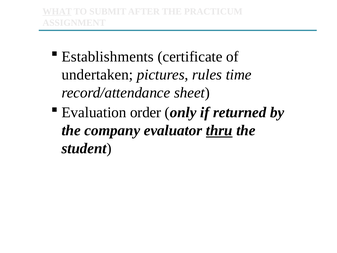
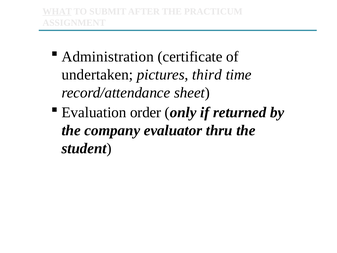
Establishments: Establishments -> Administration (108, 57)
rules: rules -> third (207, 75)
thru underline: present -> none (219, 130)
